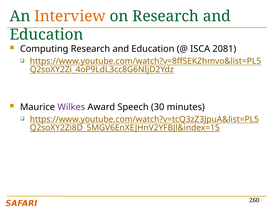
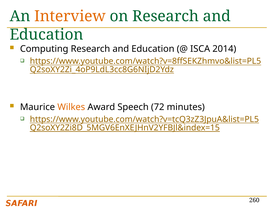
2081: 2081 -> 2014 (224, 49)
Wilkes colour: purple -> orange (71, 107)
30: 30 -> 72 (158, 107)
